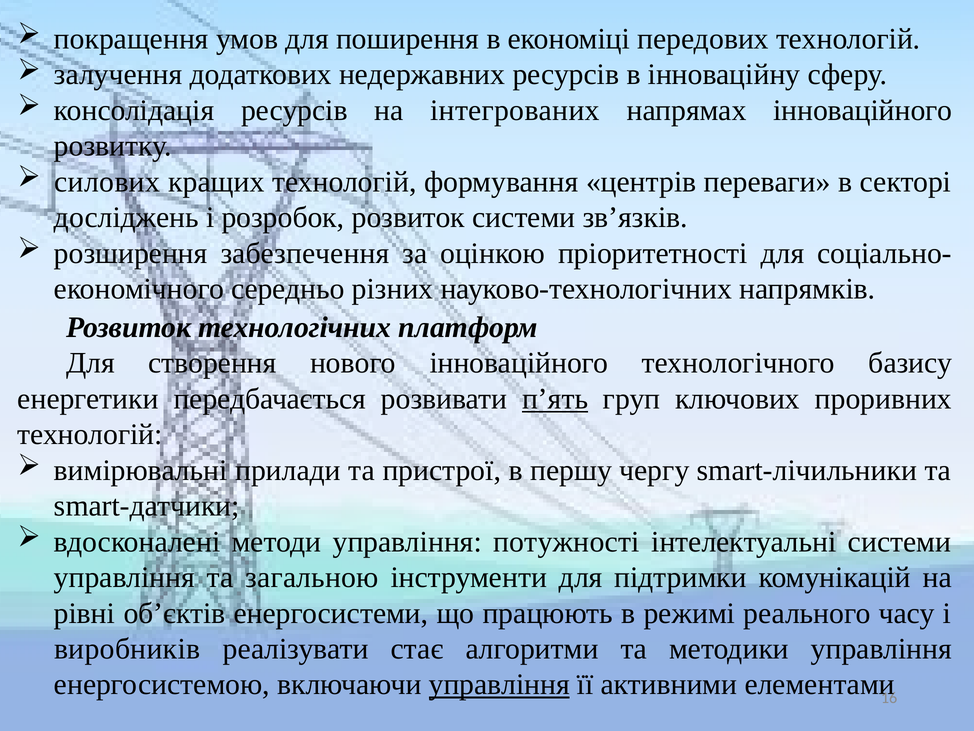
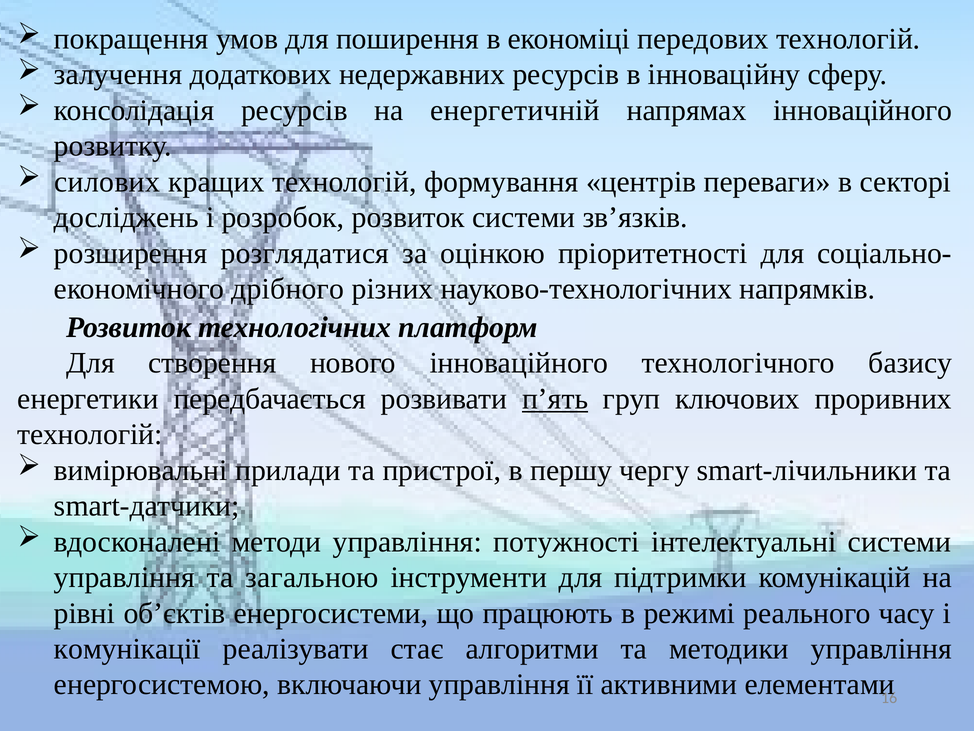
інтегрованих: інтегрованих -> енергетичній (515, 110)
забезпечення: забезпечення -> розглядатися (305, 253)
середньо: середньо -> дрібного (288, 289)
виробників: виробників -> комунікації (127, 648)
управління underline: present -> none (499, 684)
